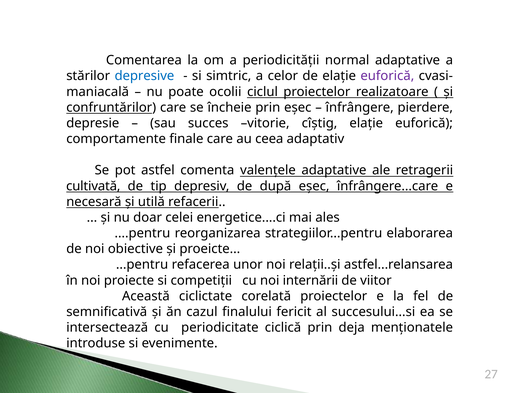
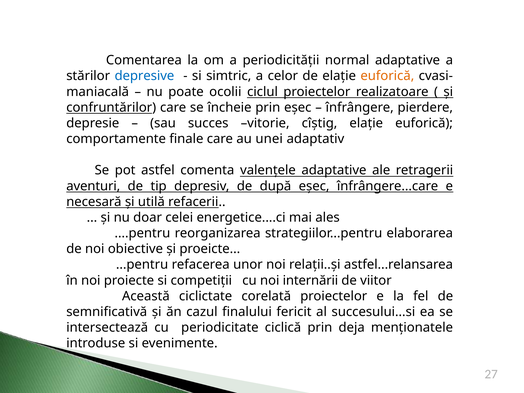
euforică colour: purple -> orange (387, 76)
ceea: ceea -> unei (269, 139)
cultivată: cultivată -> aventuri (93, 186)
